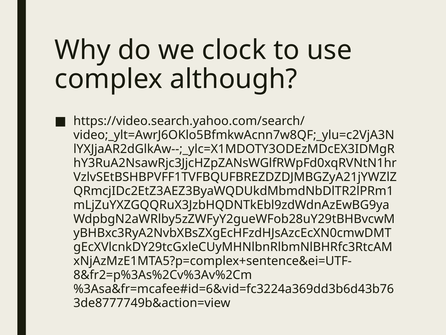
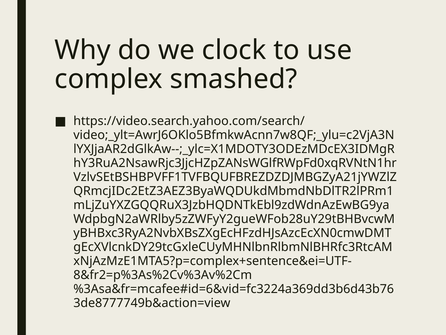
although: although -> smashed (234, 79)
